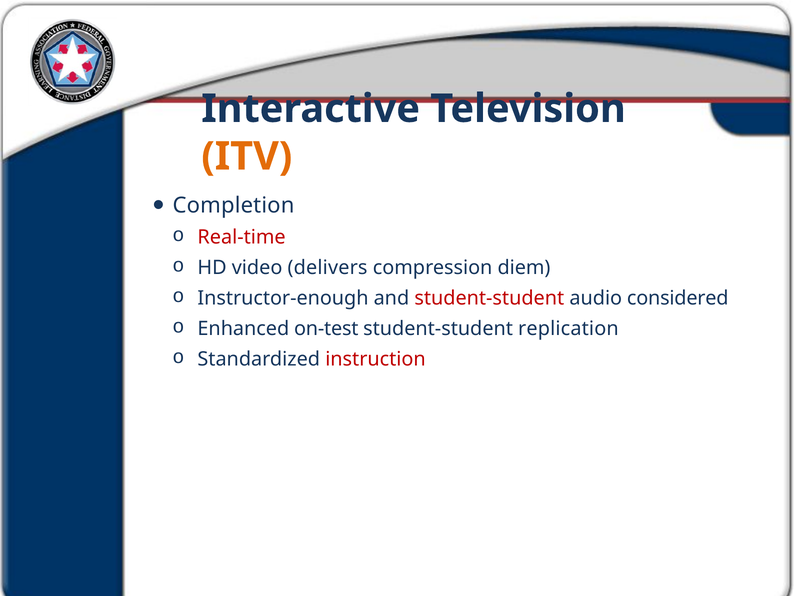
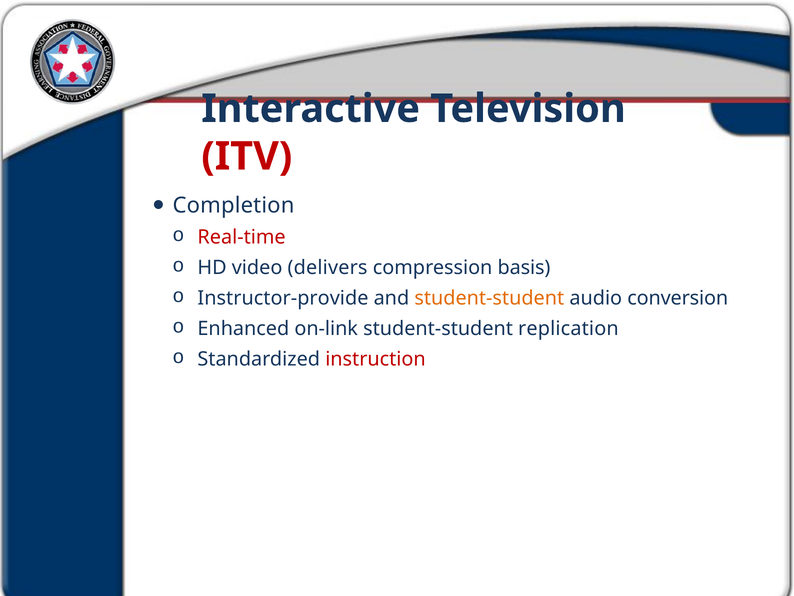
ITV colour: orange -> red (247, 156)
diem: diem -> basis (524, 268)
Instructor-enough: Instructor-enough -> Instructor-provide (283, 298)
student-student colour: red -> orange (489, 298)
considered: considered -> conversion (678, 298)
on-test: on-test -> on-link (326, 328)
